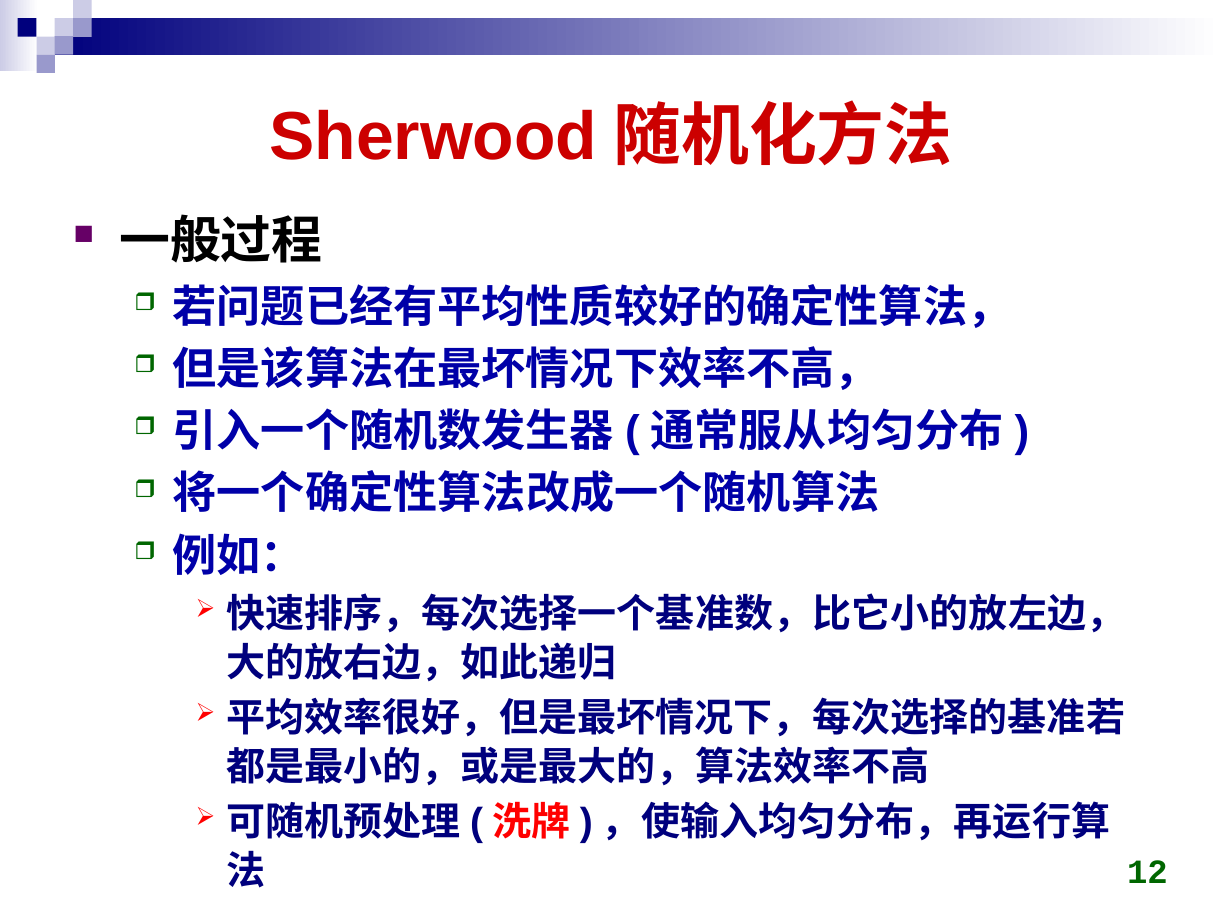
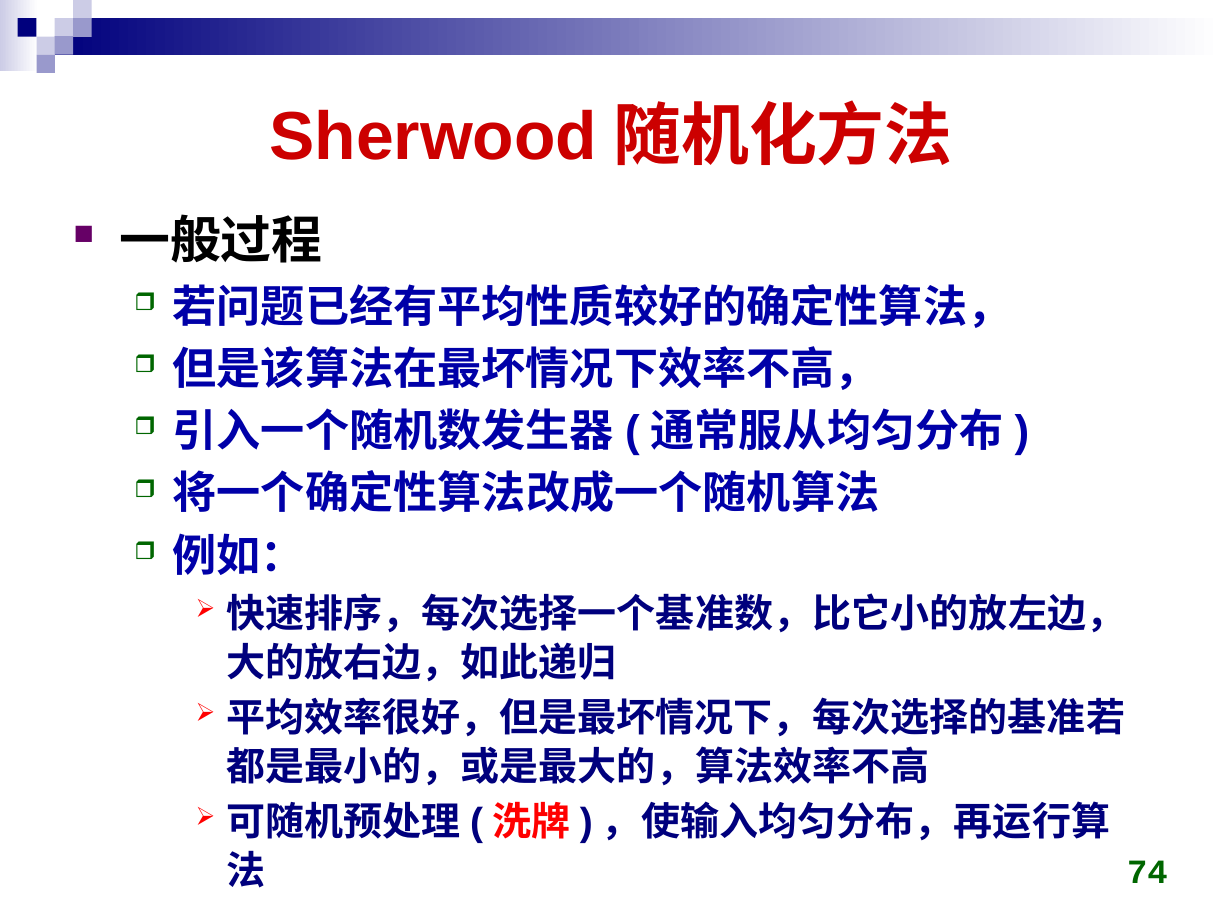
12: 12 -> 74 (1147, 872)
